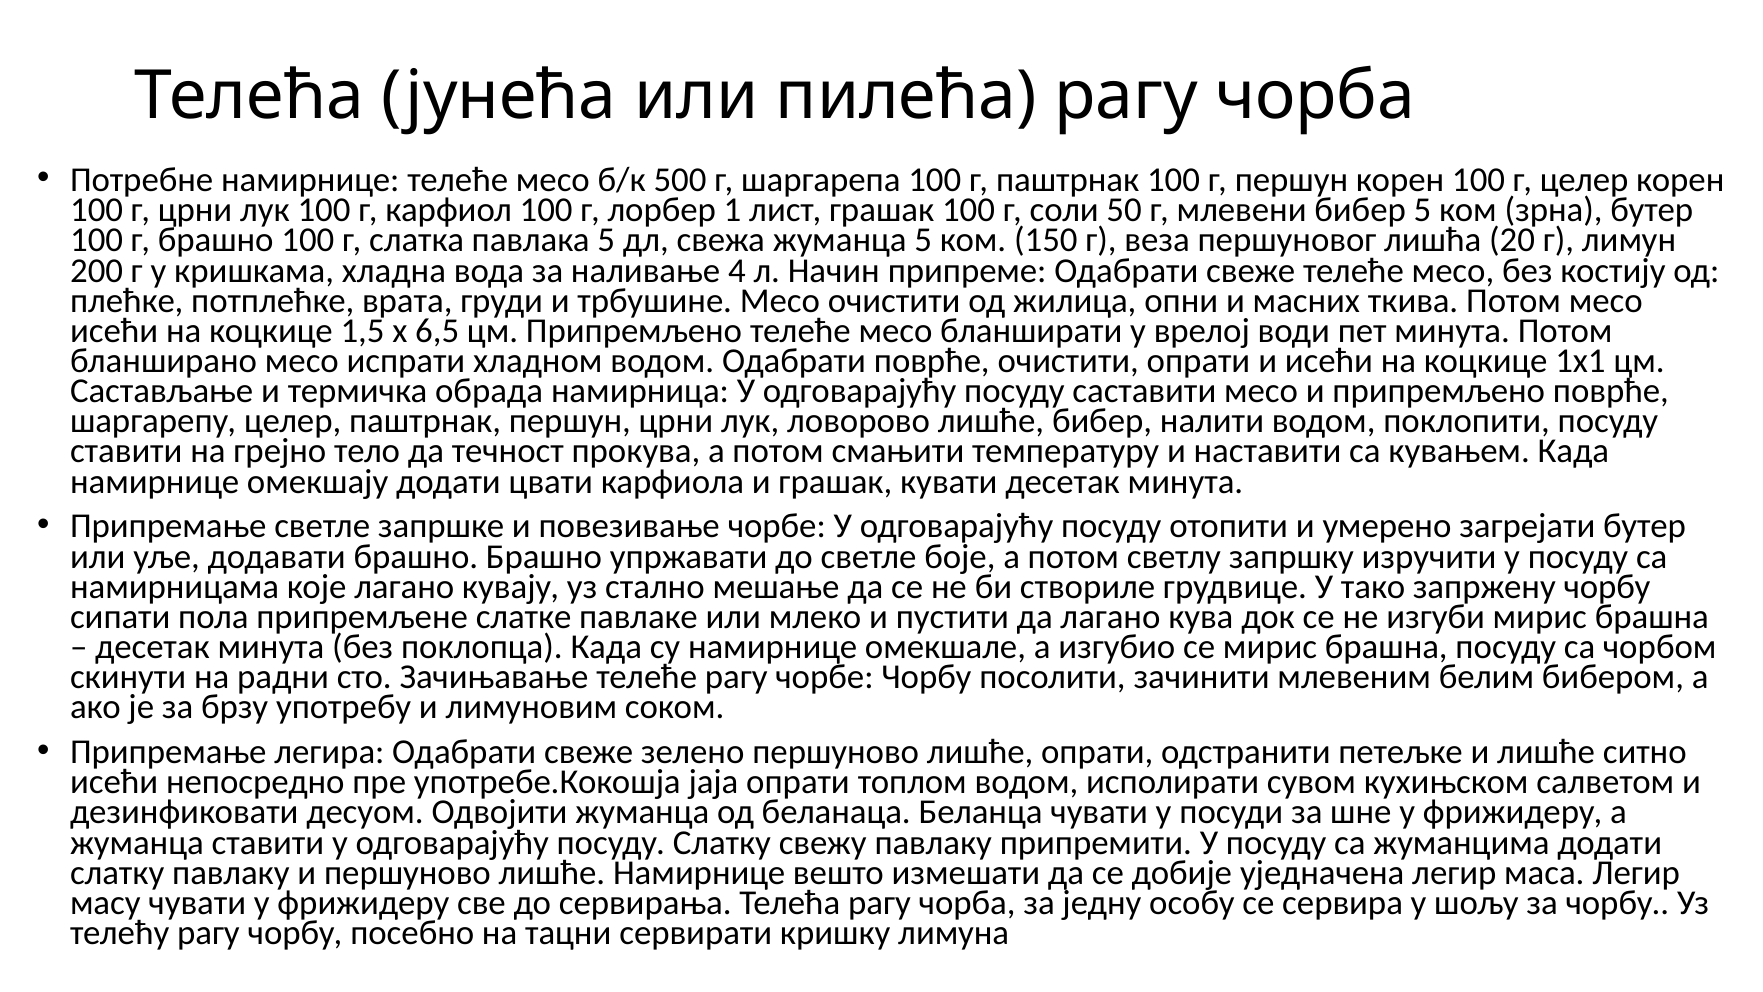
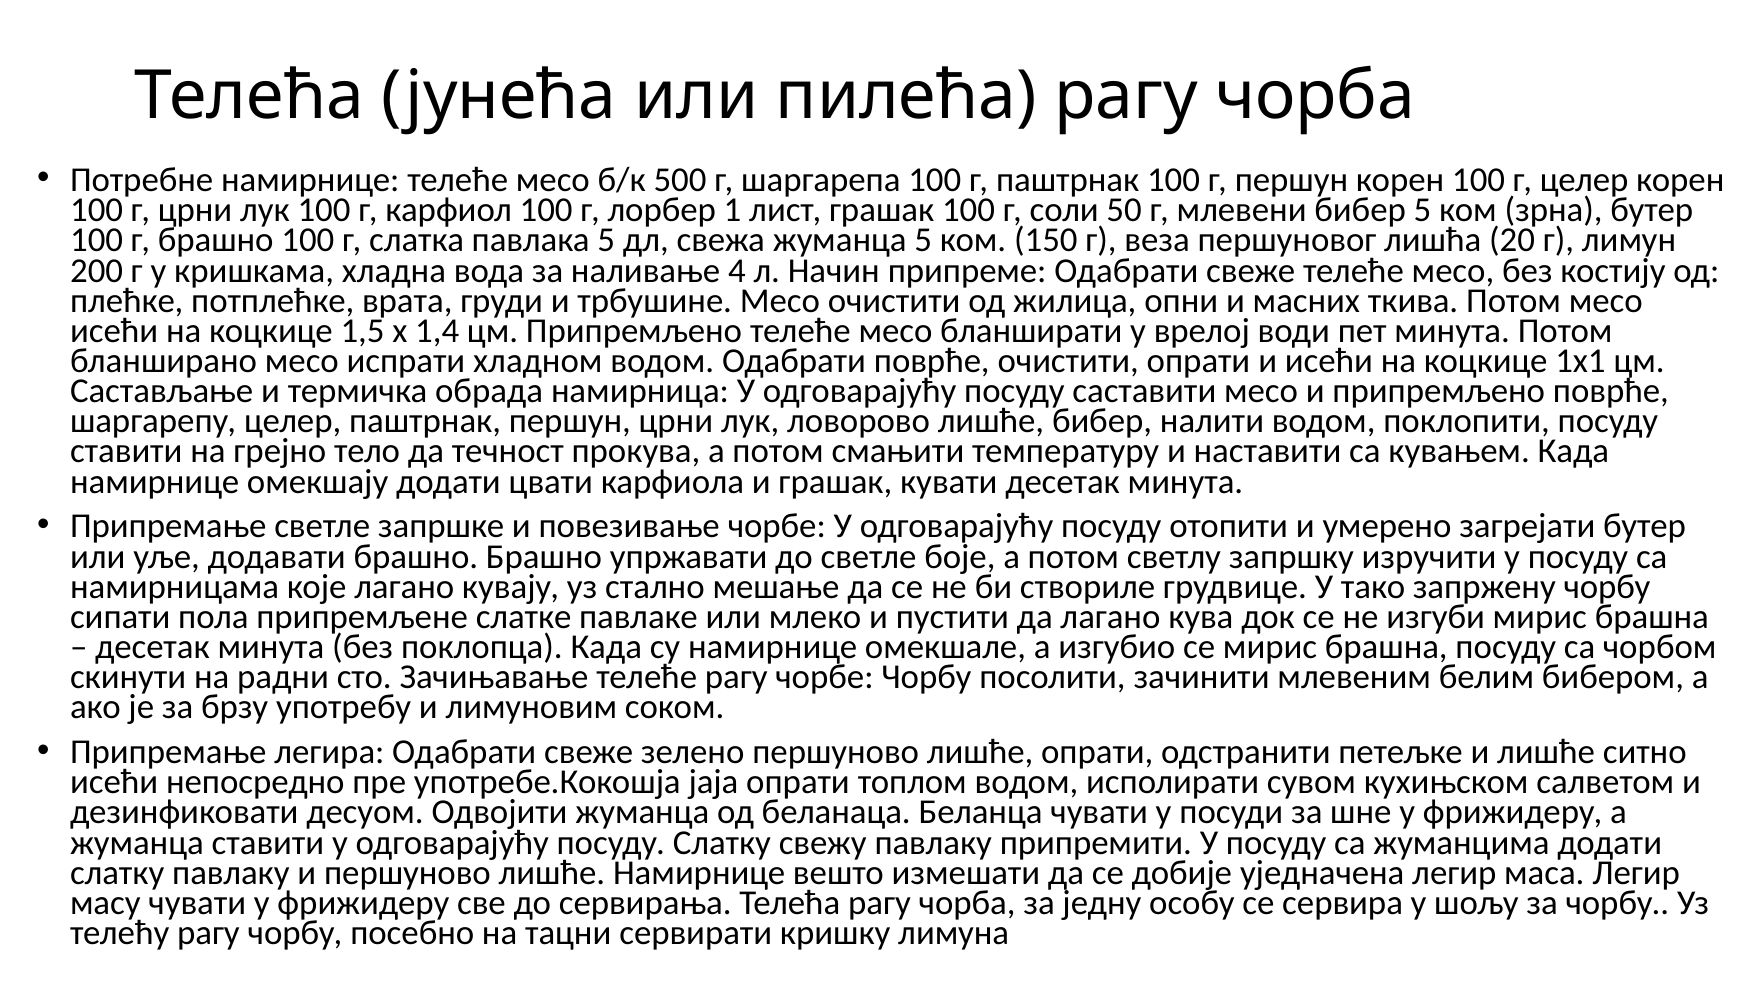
6,5: 6,5 -> 1,4 (437, 331)
